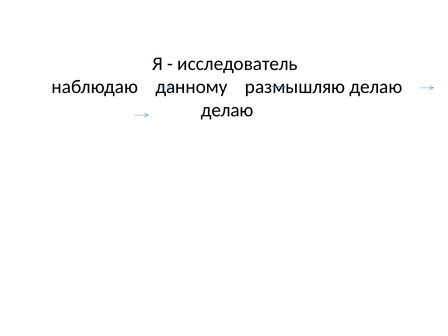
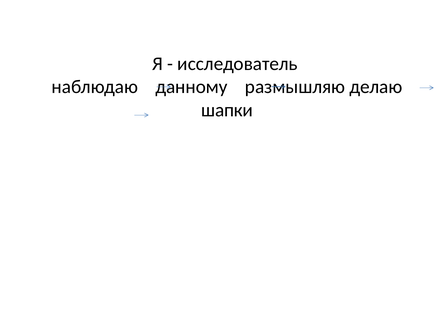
делаю: делаю -> шапки (227, 110)
